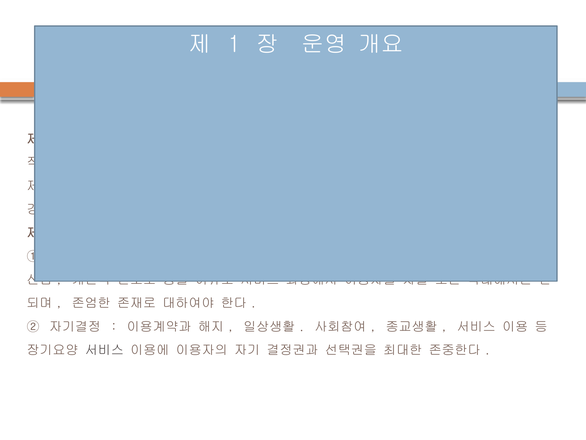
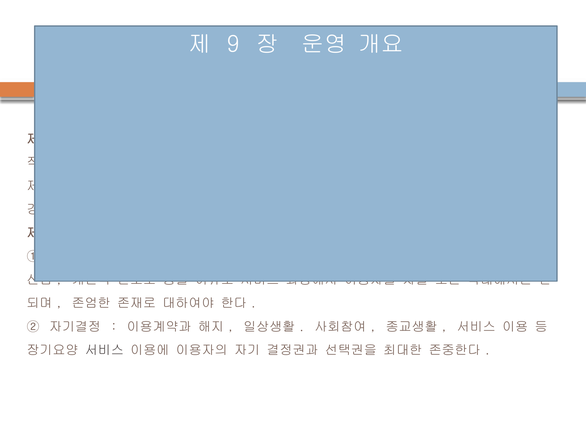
1: 1 -> 9 (233, 44)
